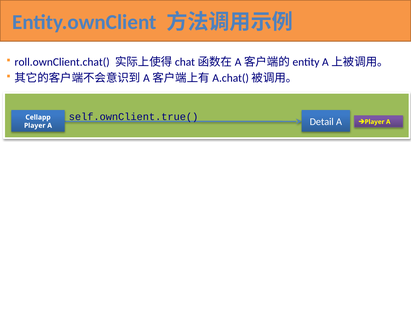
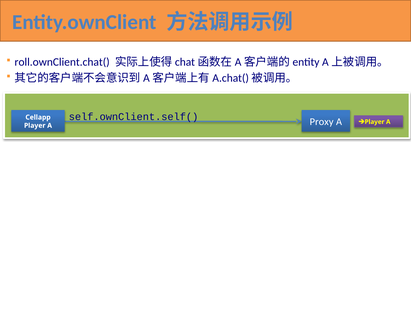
self.ownClient.true(: self.ownClient.true( -> self.ownClient.self( (134, 117)
Detail: Detail -> Proxy (322, 121)
